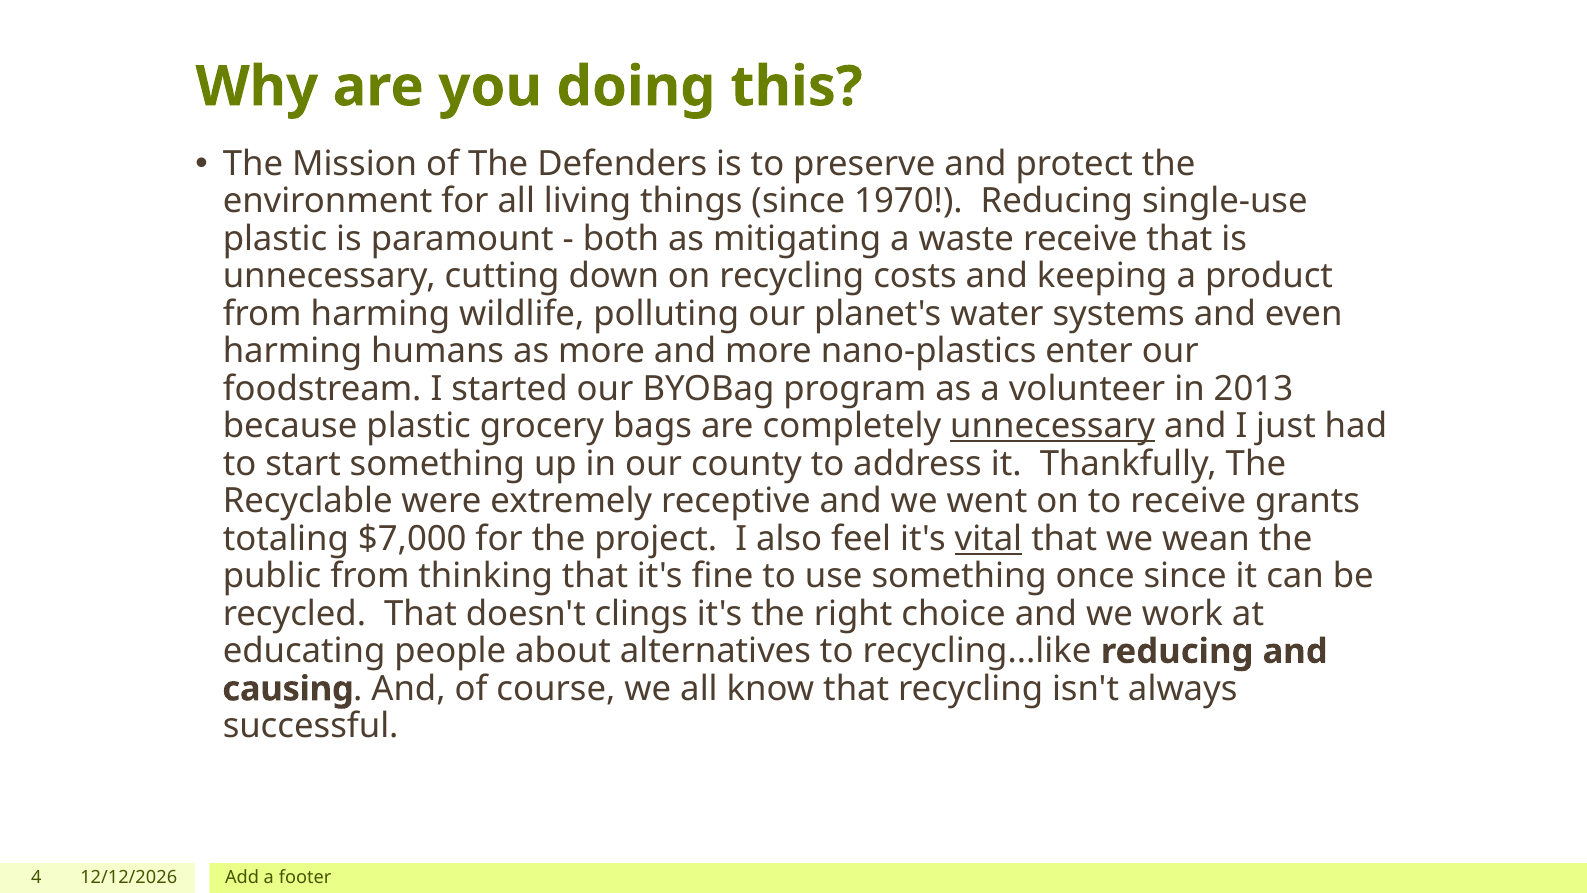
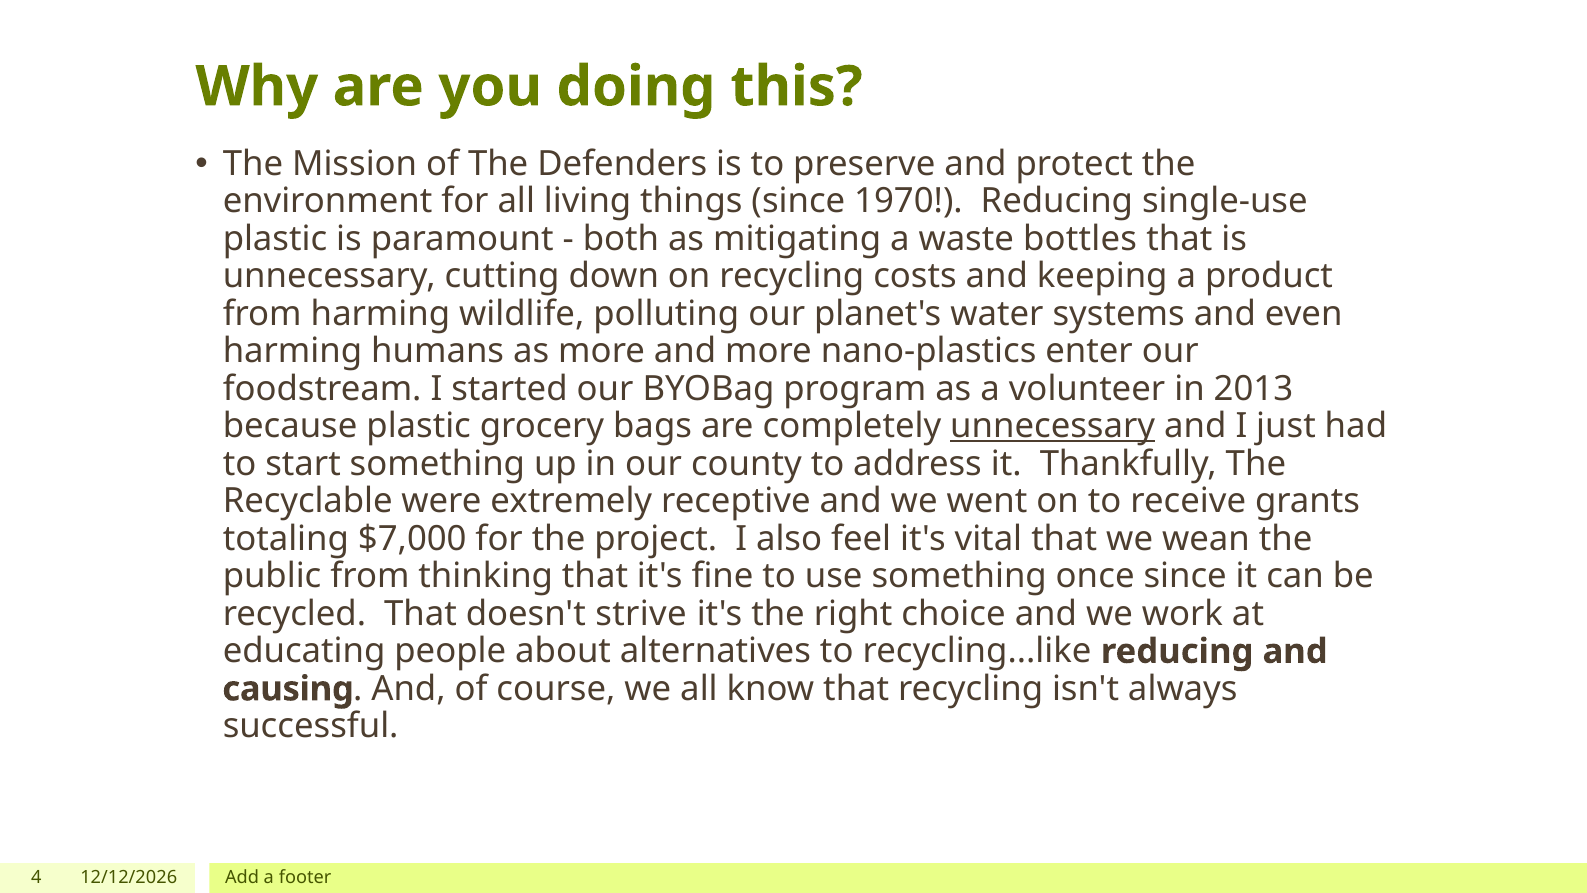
waste receive: receive -> bottles (1080, 239)
vital underline: present -> none (988, 539)
clings: clings -> strive (641, 614)
